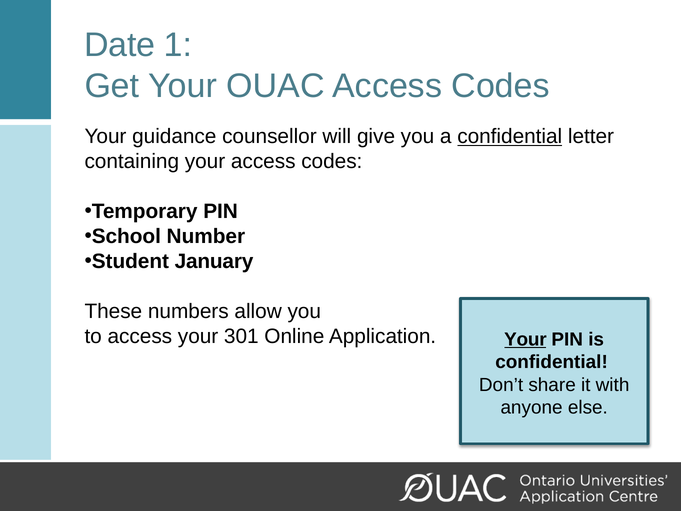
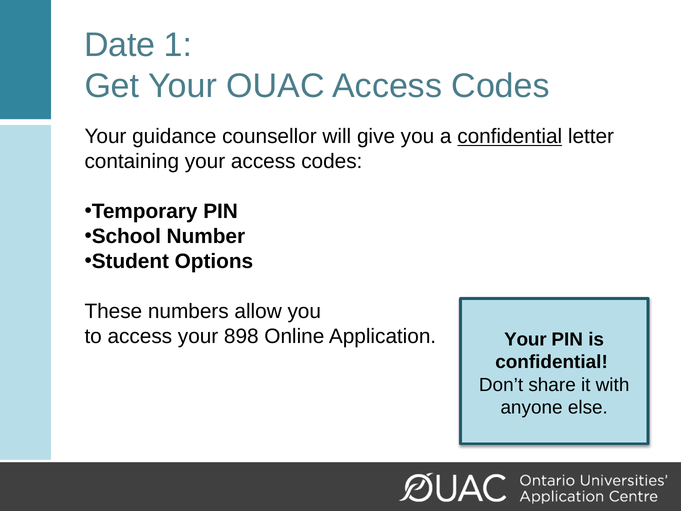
January: January -> Options (214, 261)
301: 301 -> 898 (241, 336)
Your underline: present -> none (525, 339)
